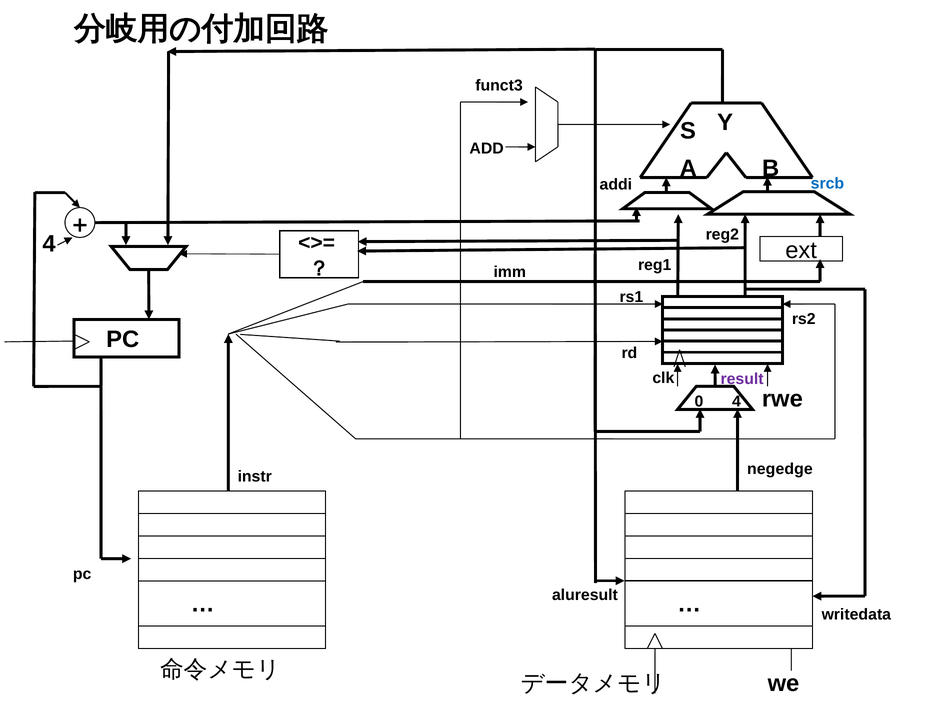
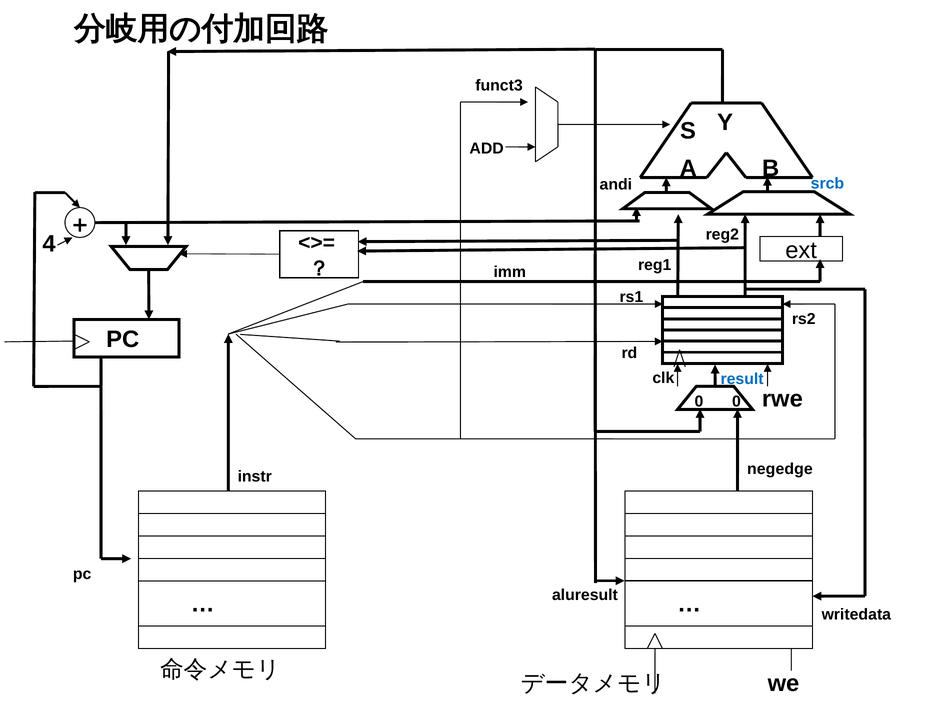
addi: addi -> andi (616, 185)
result colour: purple -> blue (742, 379)
0 4: 4 -> 0 (736, 402)
